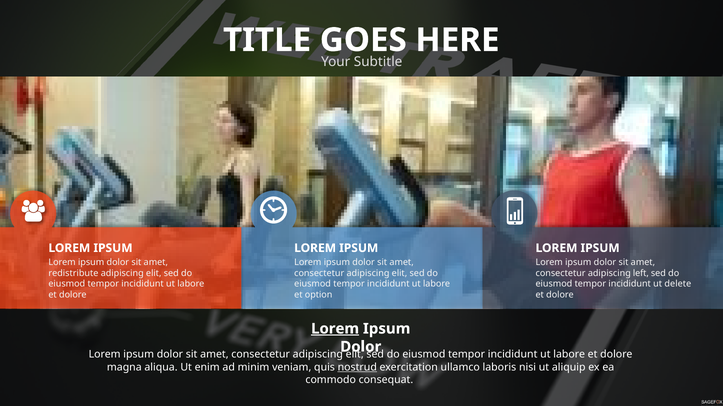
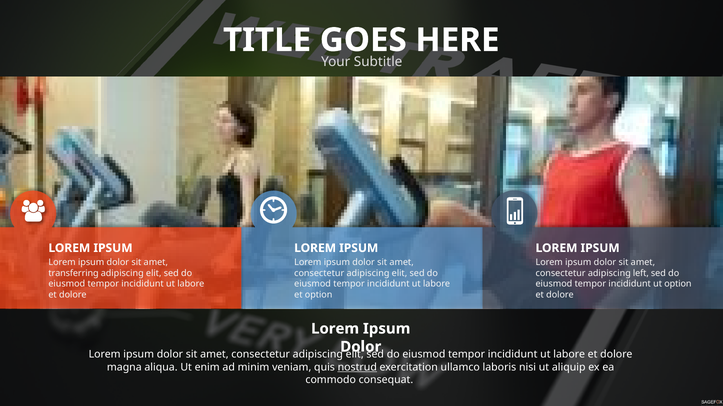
redistribute: redistribute -> transferring (73, 274)
ut delete: delete -> option (678, 284)
Lorem underline: present -> none (335, 329)
